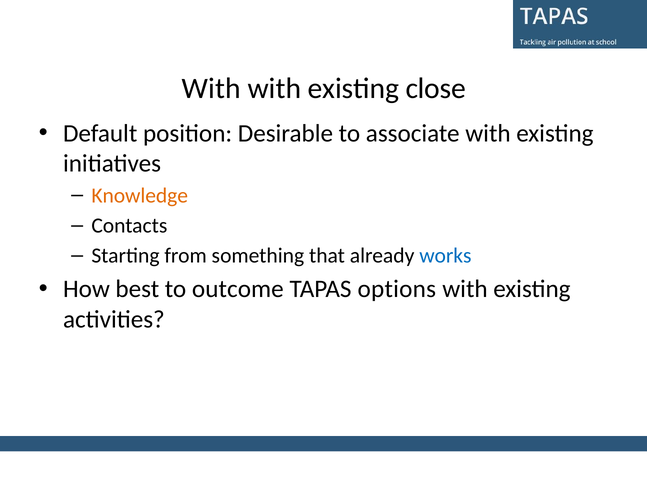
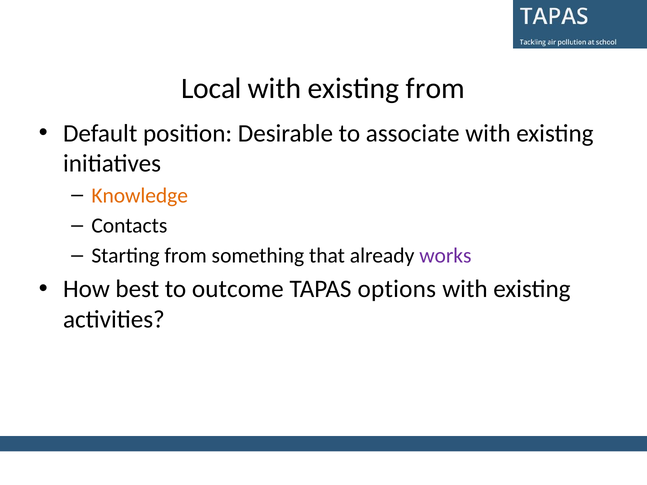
With: With -> Local (212, 88)
existing close: close -> from (436, 88)
works colour: blue -> purple (445, 256)
